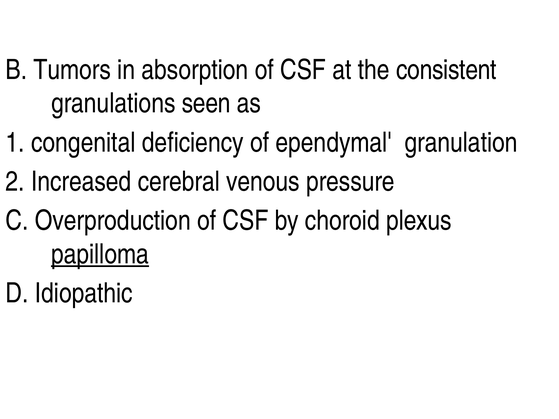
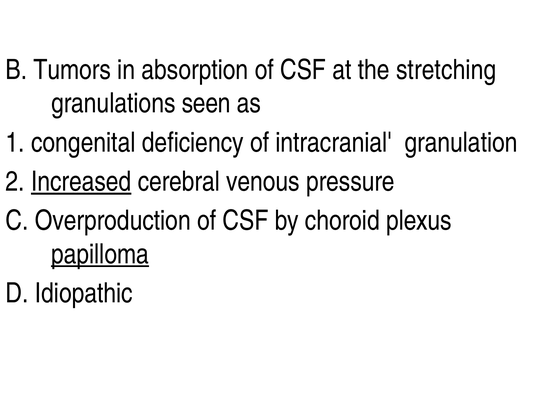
consistent: consistent -> stretching (446, 70)
ependymal: ependymal -> intracranial (334, 143)
Increased underline: none -> present (81, 182)
